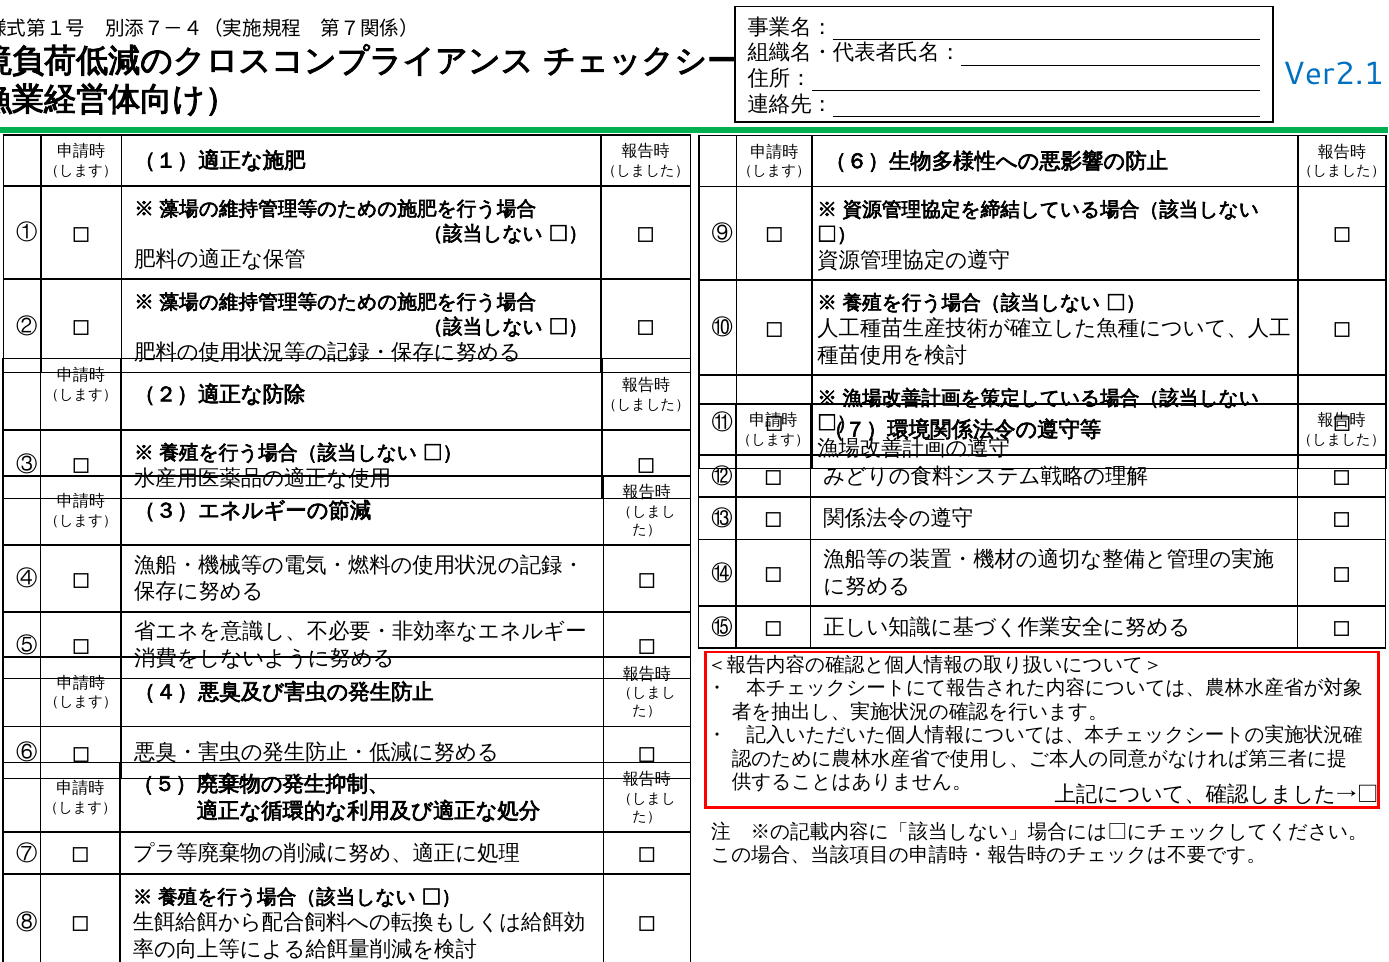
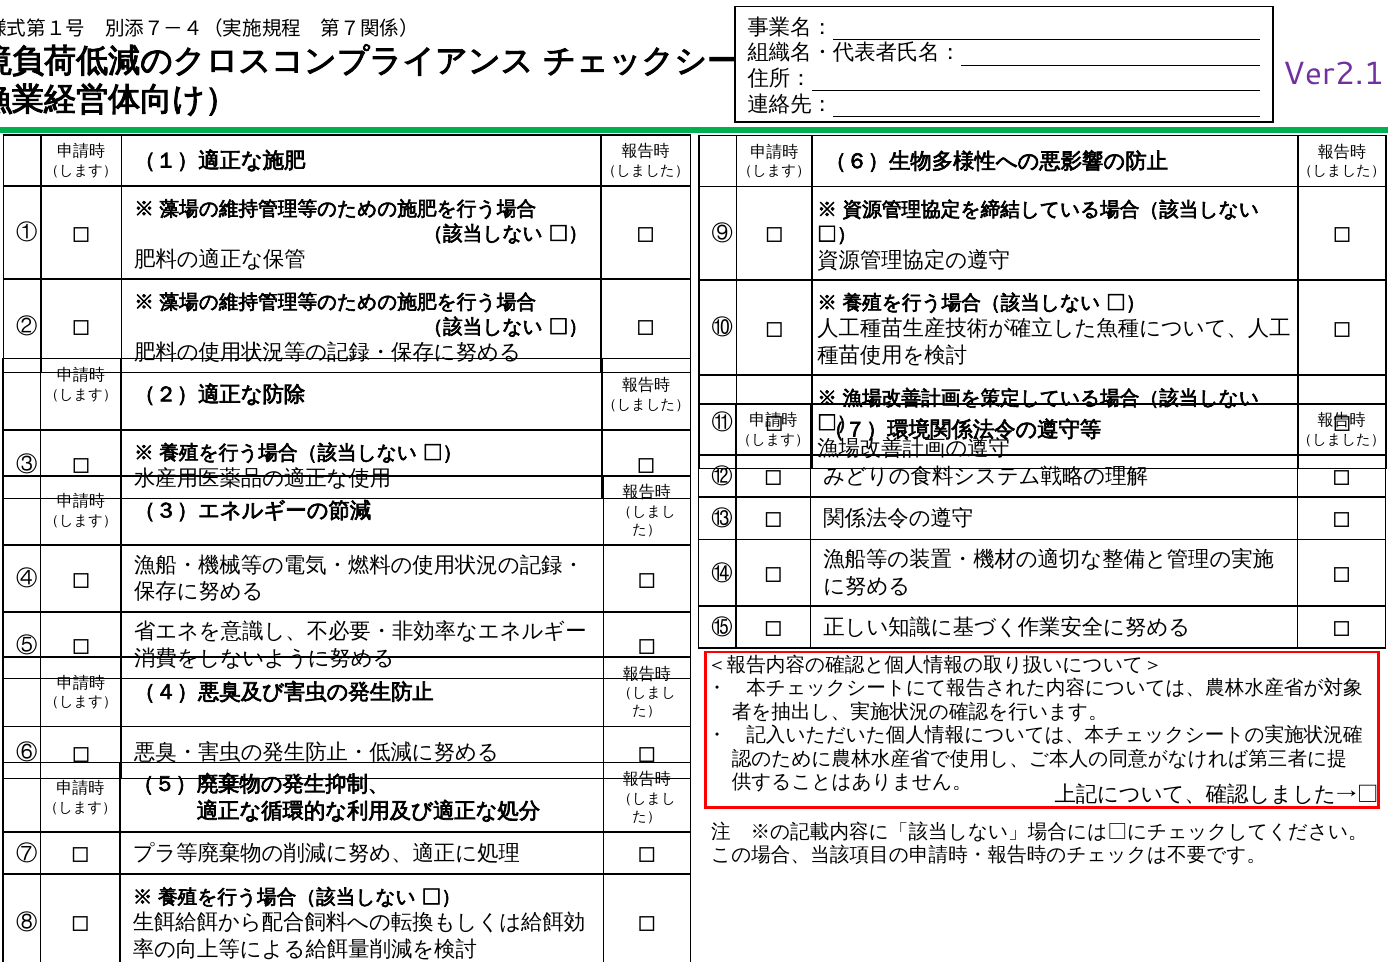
Ver2.1 colour: blue -> purple (1334, 73)
